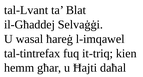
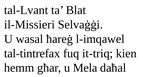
il-Għaddej: il-Għaddej -> il-Missieri (29, 24)
Ħajti: Ħajti -> Mela (85, 68)
